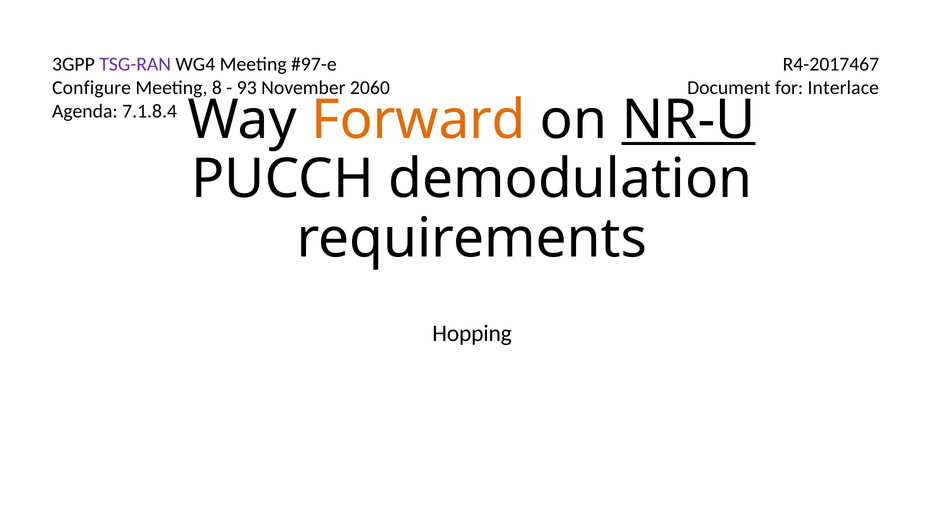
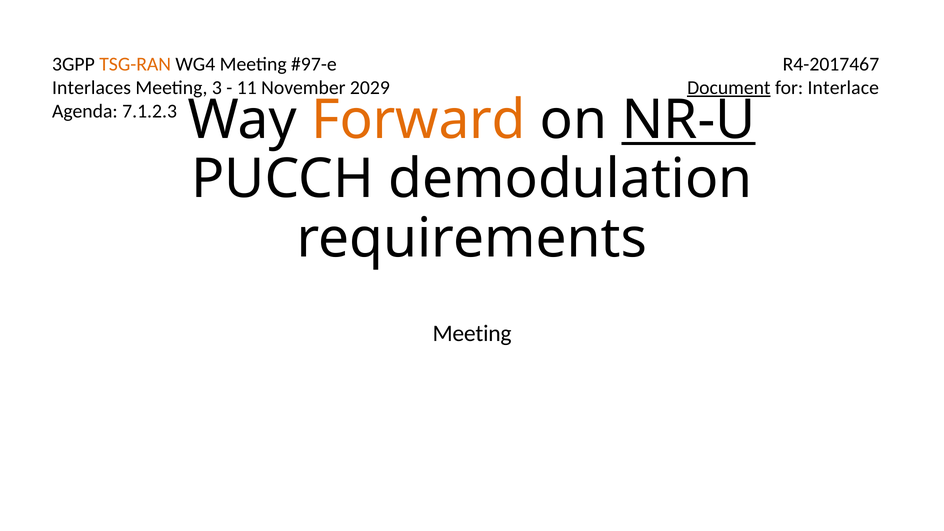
TSG-RAN colour: purple -> orange (135, 64)
Configure: Configure -> Interlaces (92, 88)
8: 8 -> 3 (217, 88)
93: 93 -> 11 (247, 88)
2060: 2060 -> 2029 (370, 88)
Document underline: none -> present (729, 88)
7.1.8.4: 7.1.8.4 -> 7.1.2.3 (150, 111)
Hopping: Hopping -> Meeting (472, 333)
